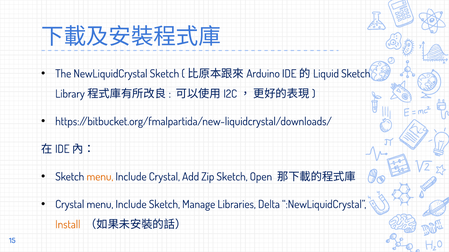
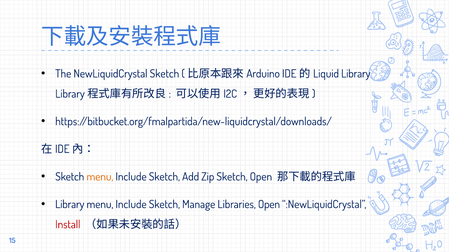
Sketch: Sketch -> Library (356, 74)
Crystal: Crystal -> Sketch (164, 177)
Crystal: Crystal -> Library (70, 205)
Libraries Delta: Delta -> Open (269, 205)
Install colour: orange -> red (68, 225)
